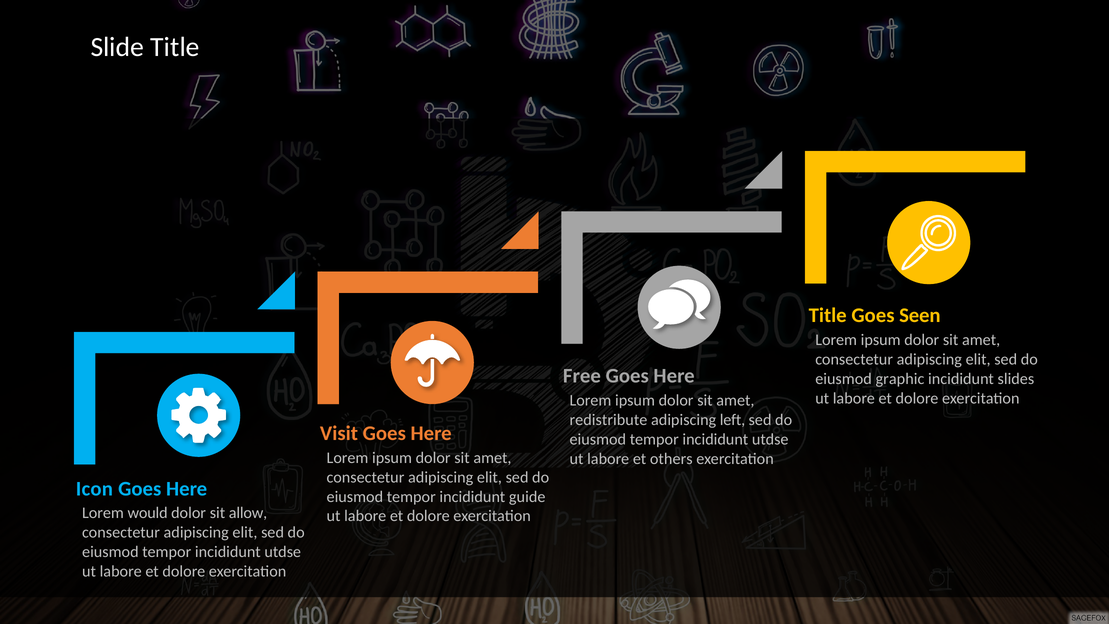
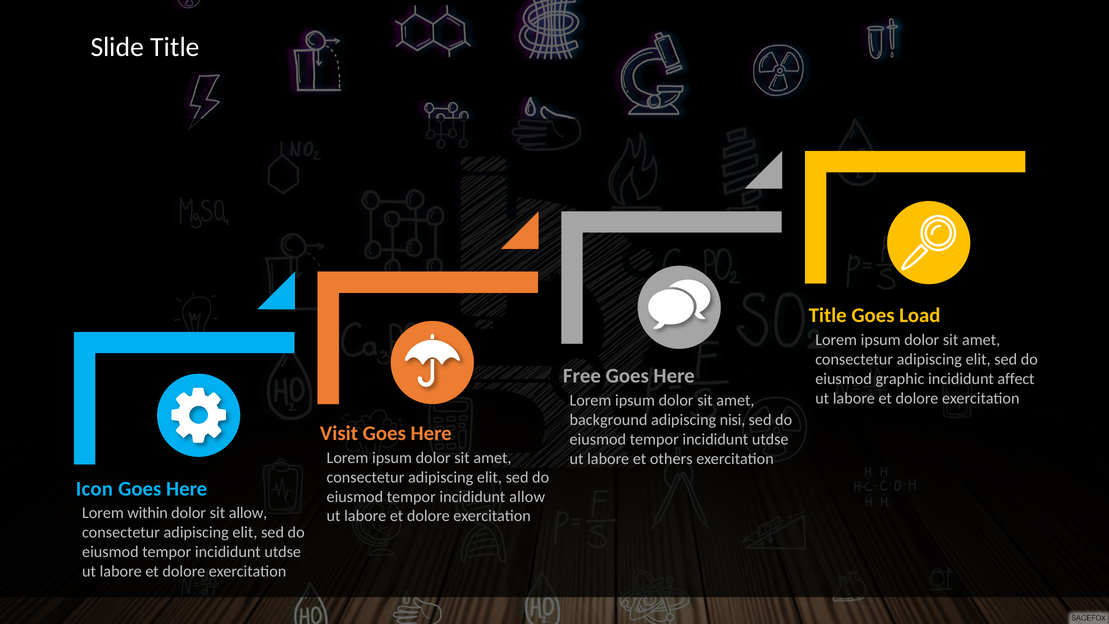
Seen: Seen -> Load (920, 315)
slides: slides -> affect (1016, 379)
redistribute: redistribute -> background (608, 420)
left: left -> nisi (733, 420)
incididunt guide: guide -> allow (527, 497)
would: would -> within (148, 513)
